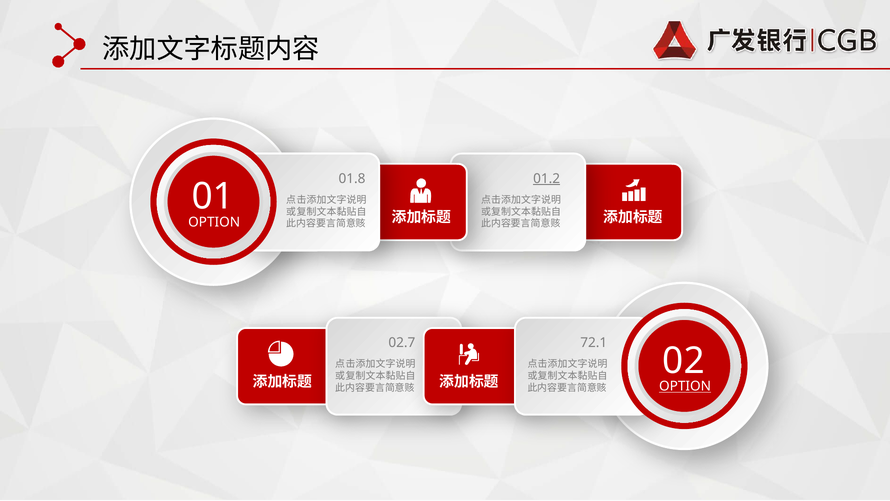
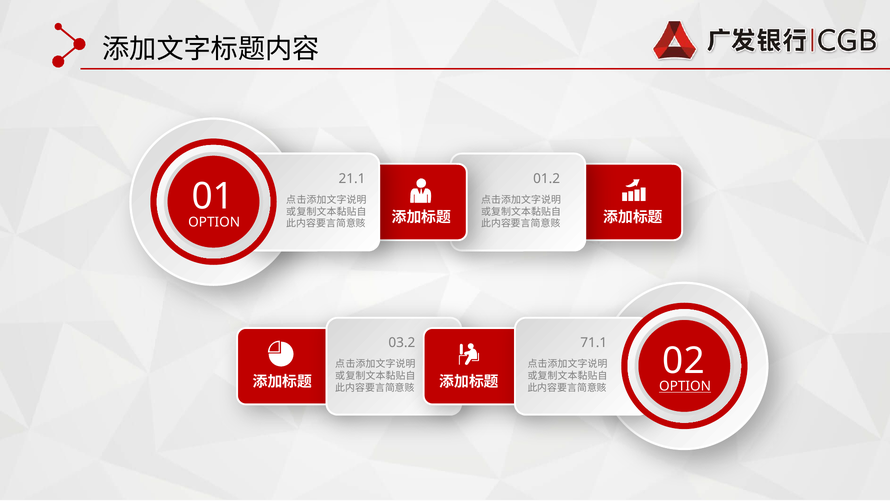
01.8: 01.8 -> 21.1 (352, 179)
01.2 underline: present -> none (547, 179)
02.7: 02.7 -> 03.2 (402, 343)
72.1: 72.1 -> 71.1 (594, 343)
